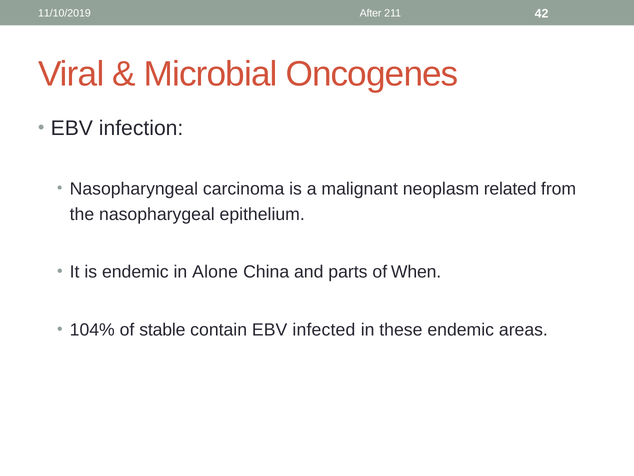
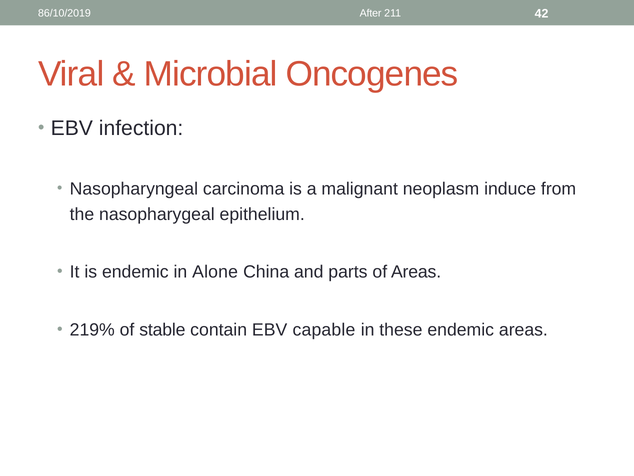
11/10/2019: 11/10/2019 -> 86/10/2019 (64, 13)
related: related -> induce (510, 189)
of When: When -> Areas (416, 272)
104%: 104% -> 219% (92, 329)
infected: infected -> capable (324, 329)
